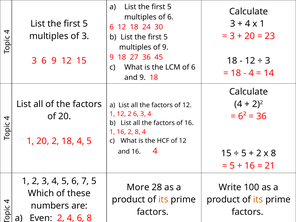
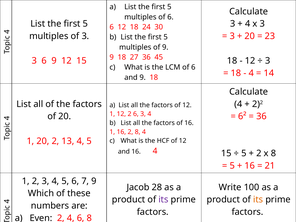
x 1: 1 -> 3 (262, 24)
2 18: 18 -> 13 (68, 141)
7 5: 5 -> 9 (94, 181)
More: More -> Jacob (138, 187)
its colour: orange -> purple (163, 200)
